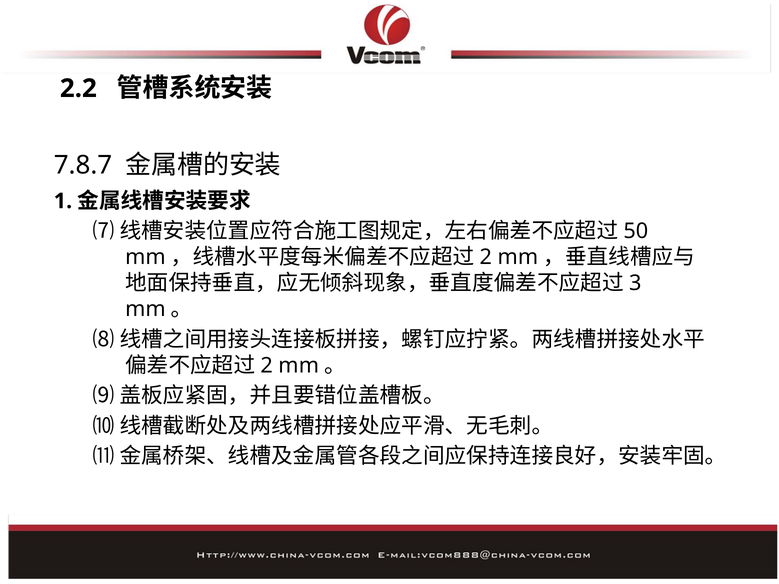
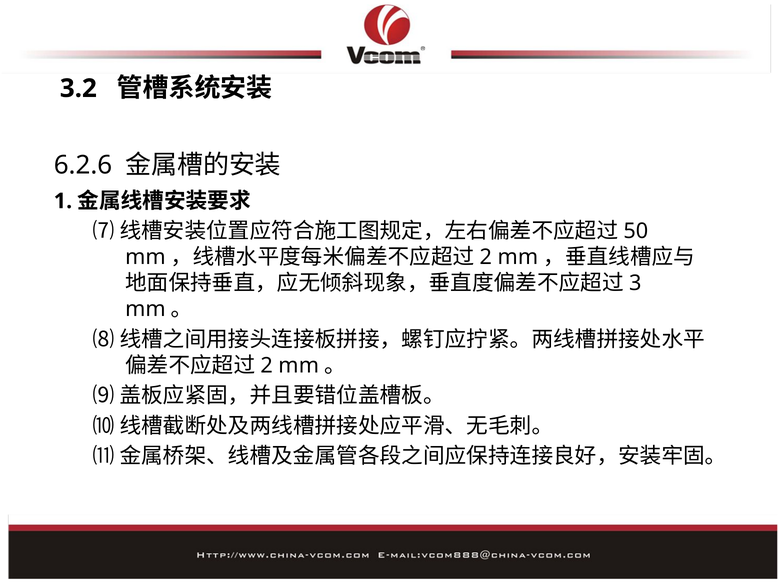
2.2: 2.2 -> 3.2 (78, 88)
7.8.7: 7.8.7 -> 6.2.6 (83, 165)
